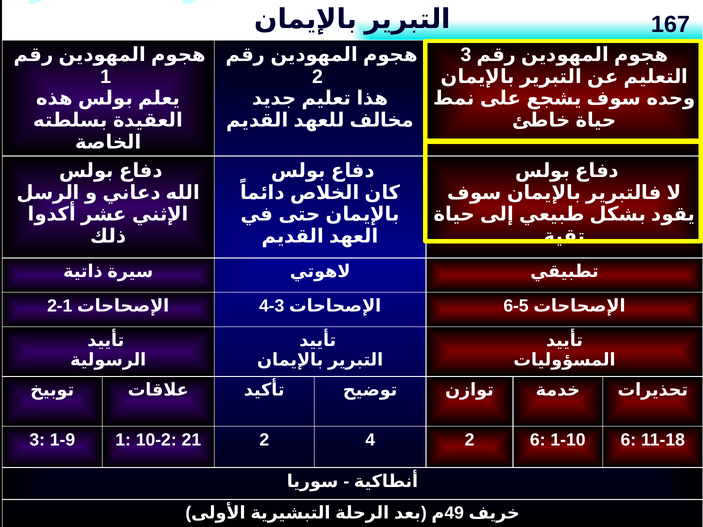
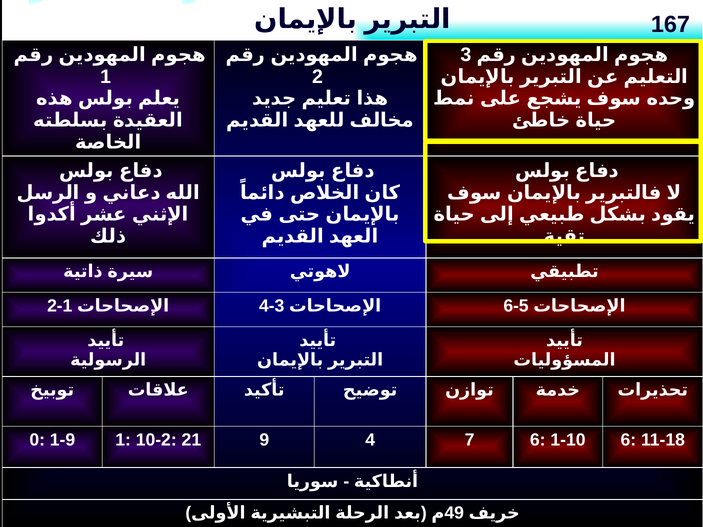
3: 3 -> 0 (37, 440)
21 2: 2 -> 9 (264, 440)
4 2: 2 -> 7 (470, 440)
